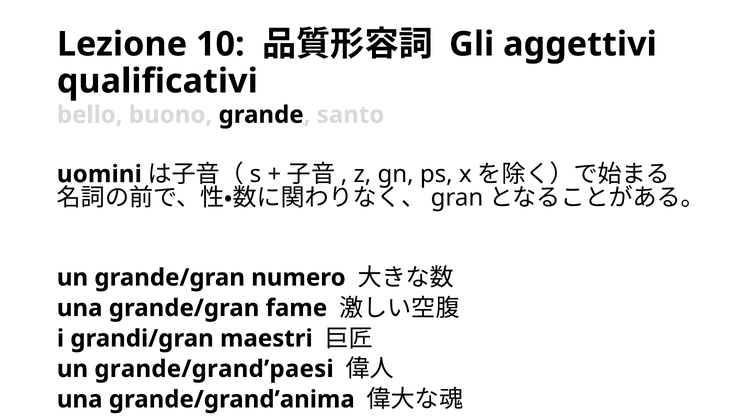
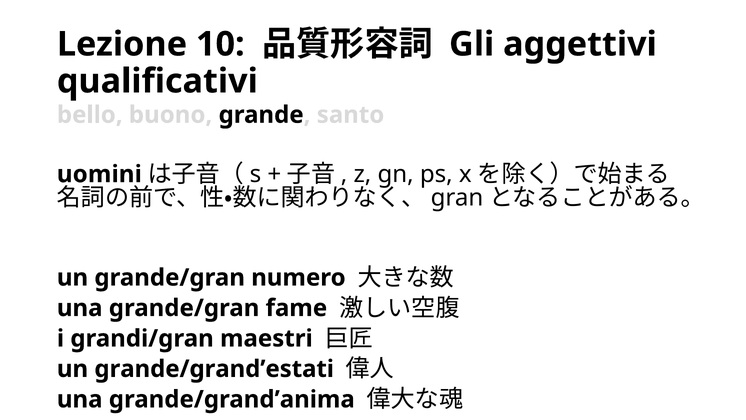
grande/grand’paesi: grande/grand’paesi -> grande/grand’estati (214, 369)
